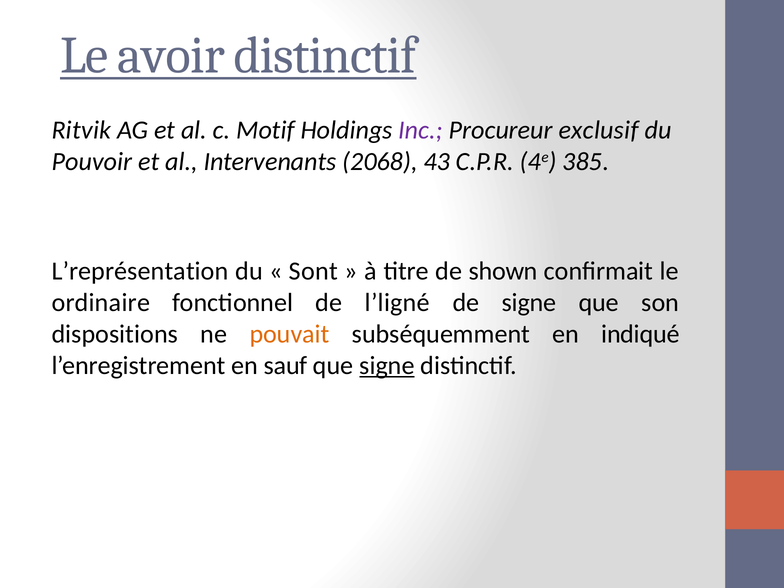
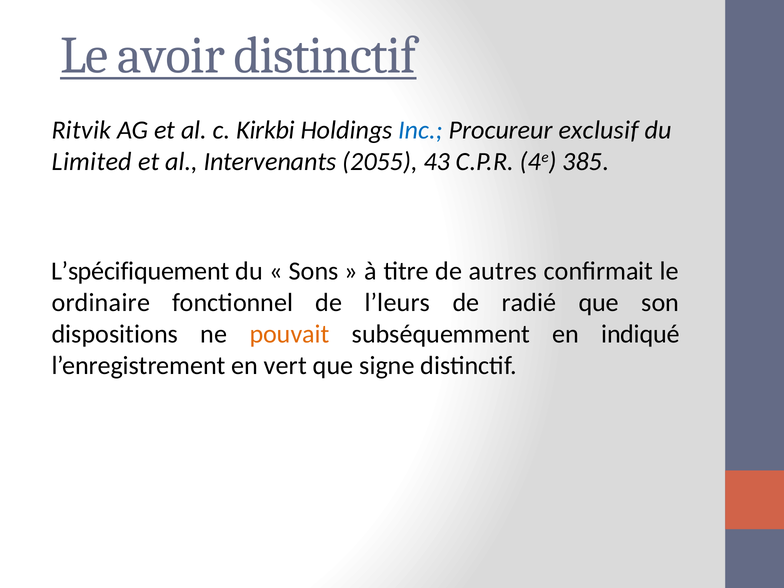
Motif: Motif -> Kirkbi (266, 130)
Inc colour: purple -> blue (421, 130)
Pouvoir: Pouvoir -> Limited (92, 162)
2068: 2068 -> 2055 (380, 162)
L’représentation: L’représentation -> L’spécifiquement (140, 271)
Sont: Sont -> Sons (314, 271)
shown: shown -> autres (503, 271)
l’ligné: l’ligné -> l’leurs (397, 303)
de signe: signe -> radié (529, 303)
sauf: sauf -> vert (285, 365)
signe underline: present -> none (387, 365)
